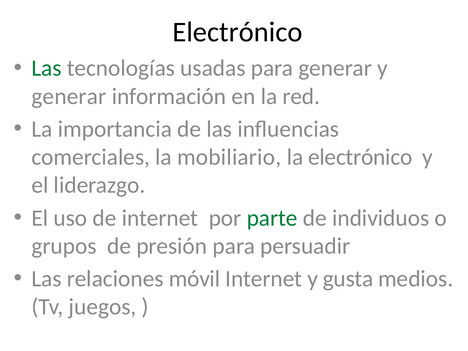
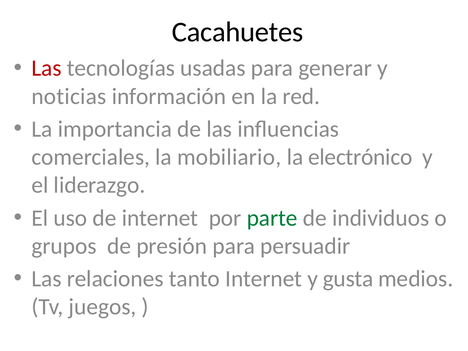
Electrónico: Electrónico -> Cacahuetes (238, 32)
Las colour: green -> red (47, 68)
generar: generar -> noticias (69, 96)
móvil: móvil -> tanto (194, 279)
